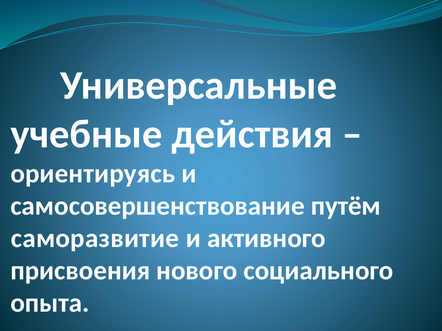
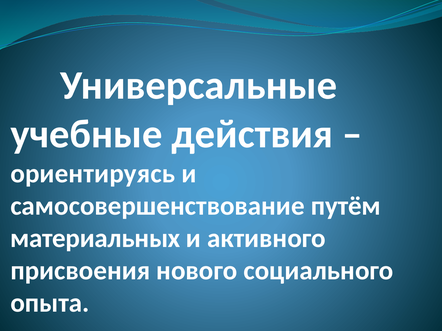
саморазвитие: саморазвитие -> материальных (95, 239)
